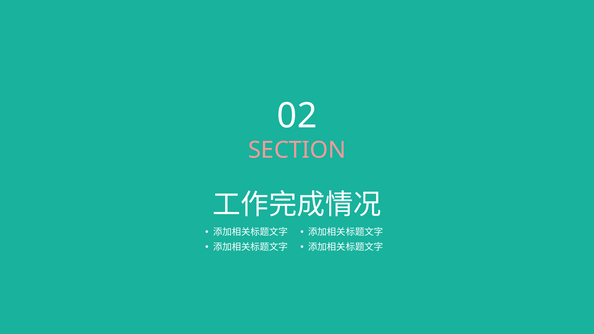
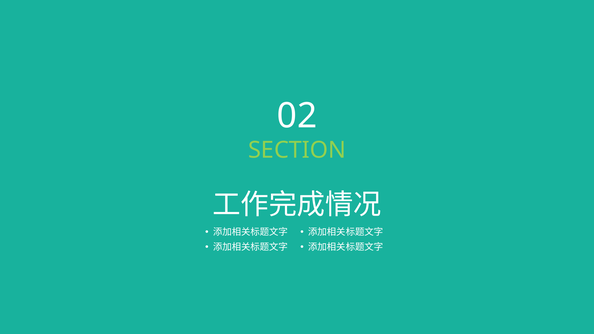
SECTION colour: pink -> light green (297, 150)
